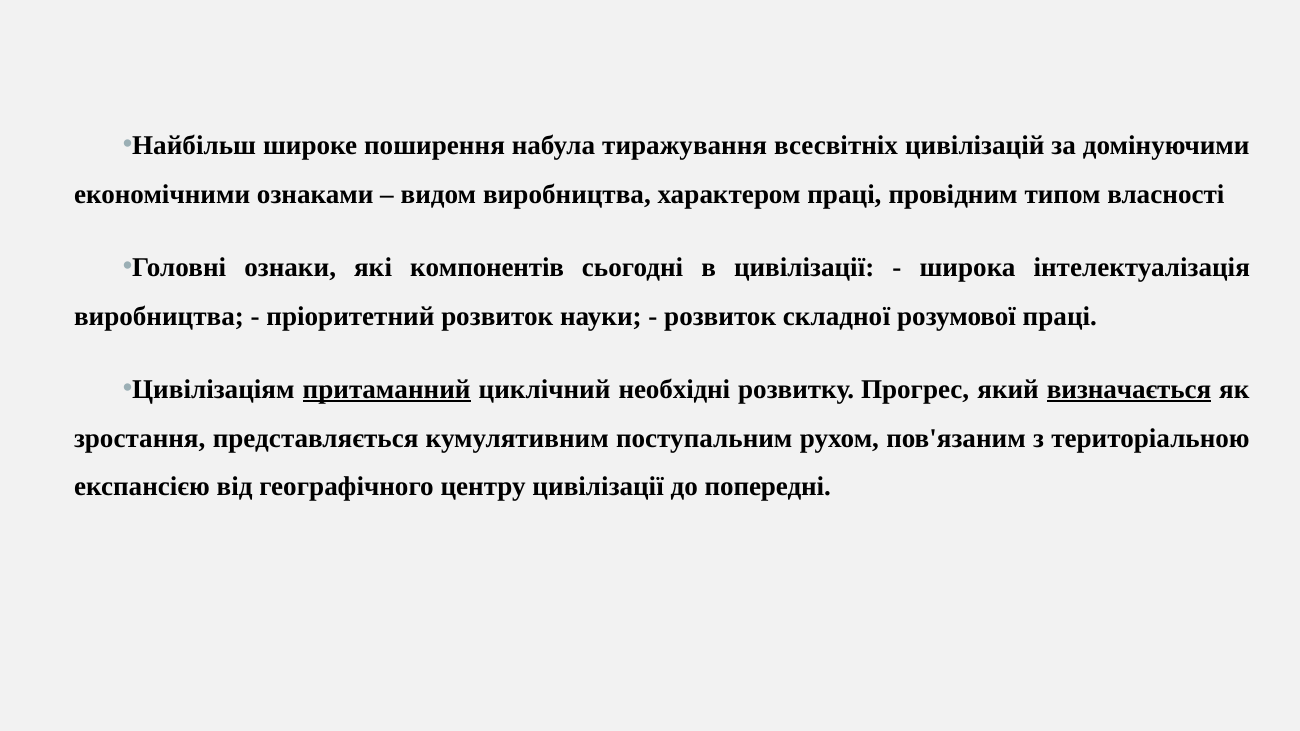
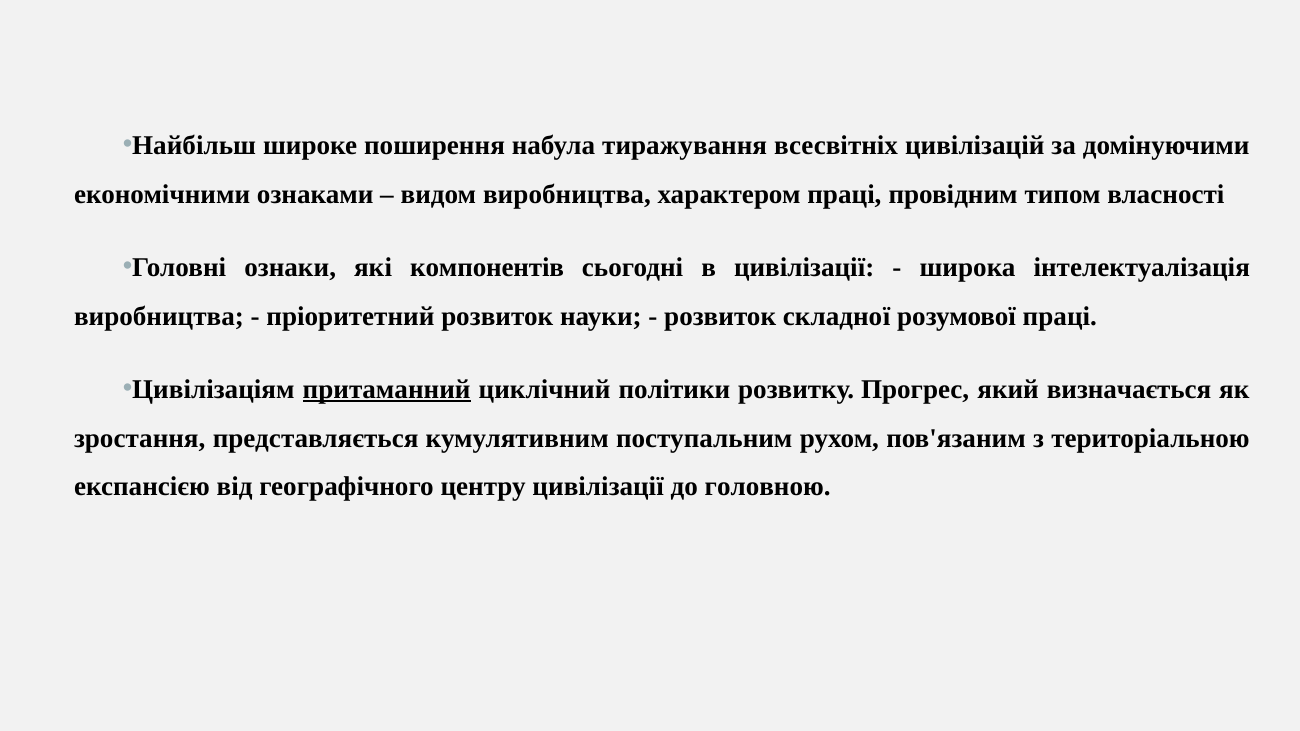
необхідні: необхідні -> політики (674, 389)
визначається underline: present -> none (1129, 389)
попередні: попередні -> головною (768, 487)
